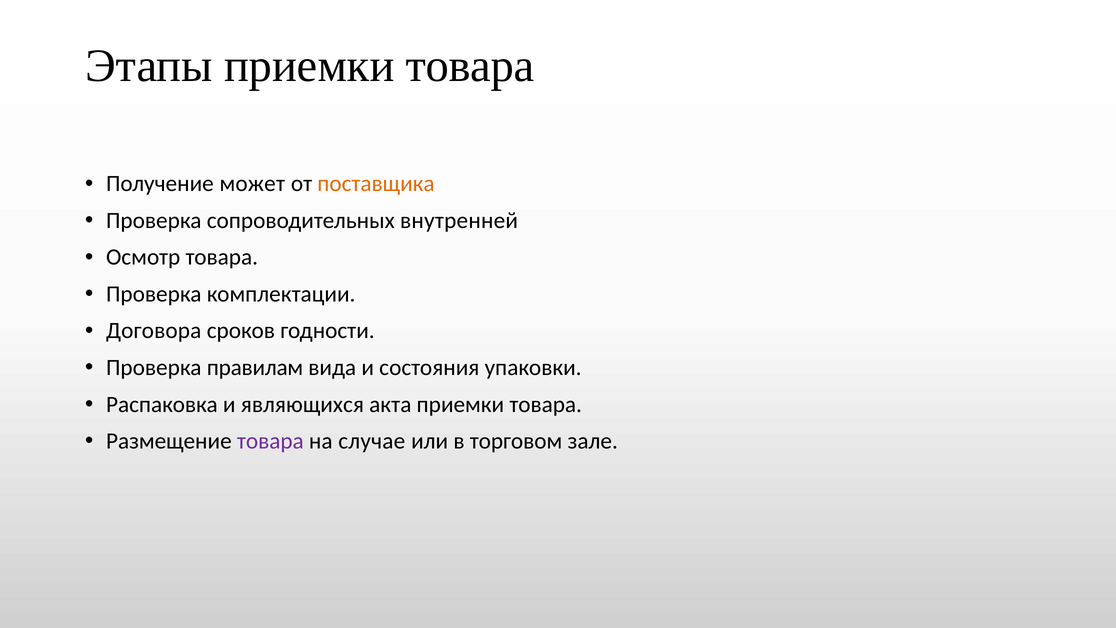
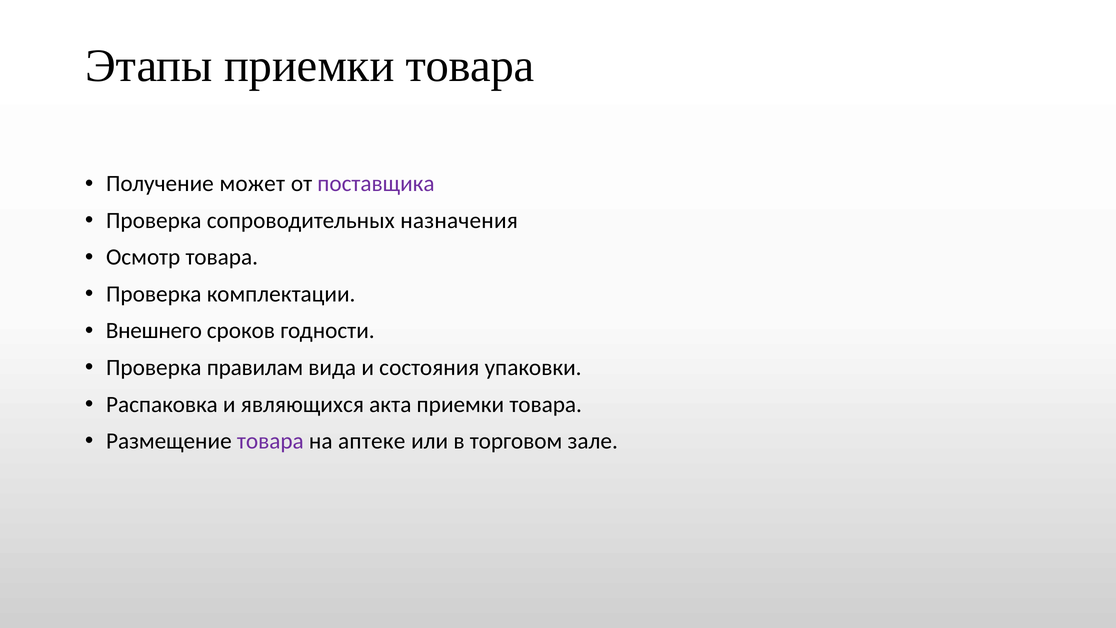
поставщика colour: orange -> purple (376, 184)
внутренней: внутренней -> назначения (459, 220)
Договора: Договора -> Внешнего (154, 331)
случае: случае -> аптеке (372, 441)
